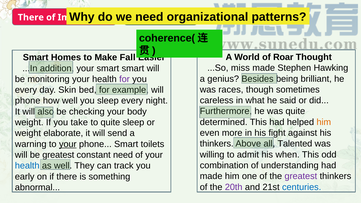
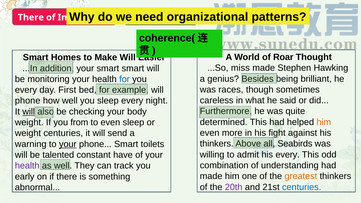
Make Fall: Fall -> Will (128, 57)
for colour: purple -> blue (124, 79)
Skin: Skin -> First (67, 90)
will underline: none -> present (29, 112)
take: take -> from (79, 122)
to quite: quite -> even (110, 122)
weight elaborate: elaborate -> centuries (63, 133)
Talented: Talented -> Seabirds (295, 144)
his when: when -> every (288, 155)
be greatest: greatest -> talented (58, 155)
constant need: need -> have (123, 155)
health colour: blue -> purple (27, 166)
greatest colour: purple -> orange (301, 176)
